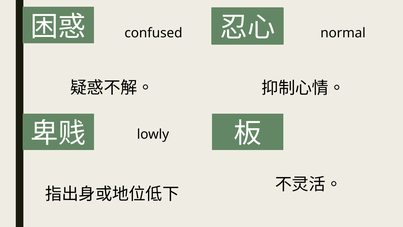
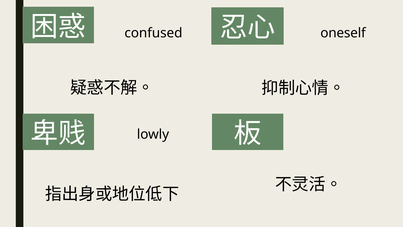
normal: normal -> oneself (343, 33)
